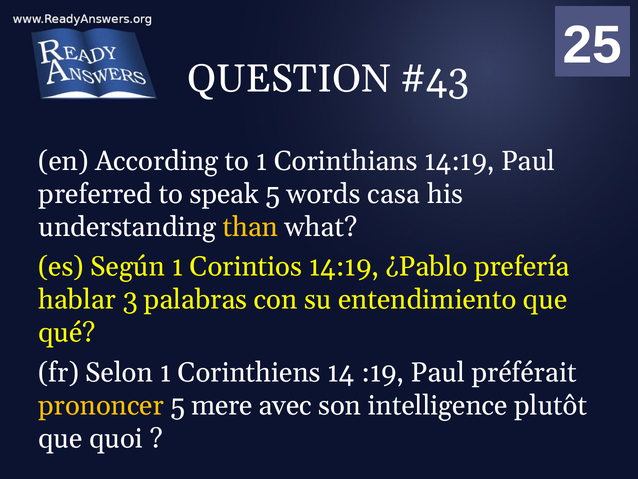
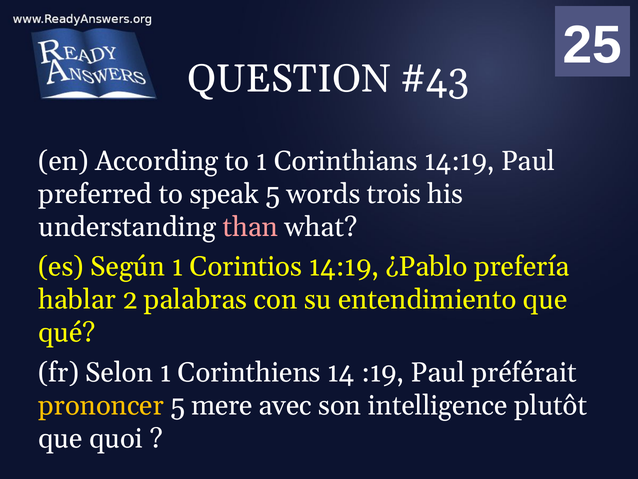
casa: casa -> trois (394, 194)
than colour: yellow -> pink (250, 227)
3: 3 -> 2 (130, 300)
